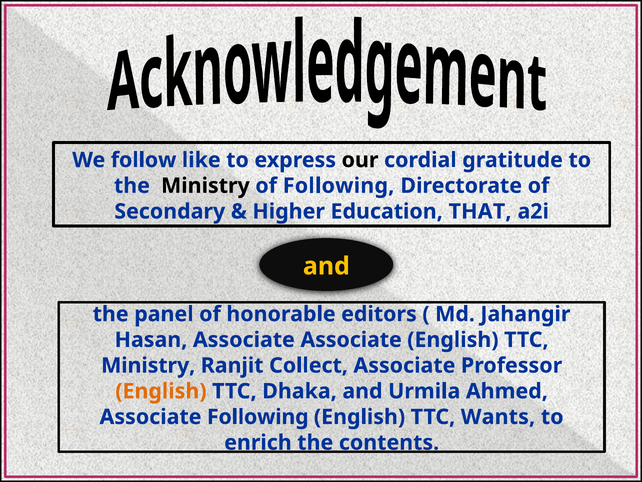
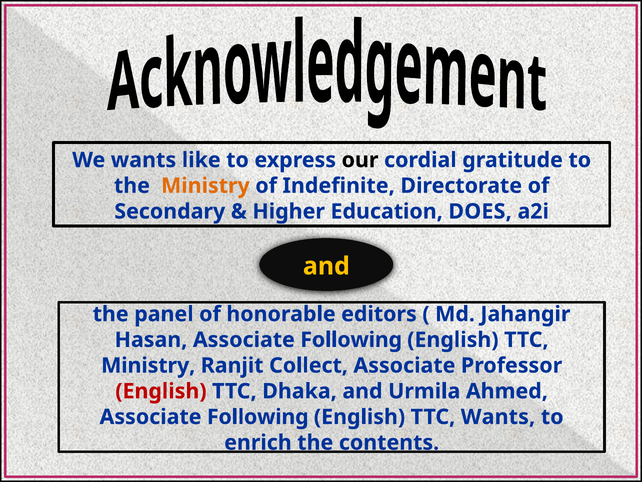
We follow: follow -> wants (143, 160)
Ministry colour: black -> orange (205, 186)
of Following: Following -> Indefinite (339, 186)
THAT: THAT -> DOES (480, 211)
Hasan Associate Associate: Associate -> Following (351, 340)
English colour: orange -> red (161, 391)
